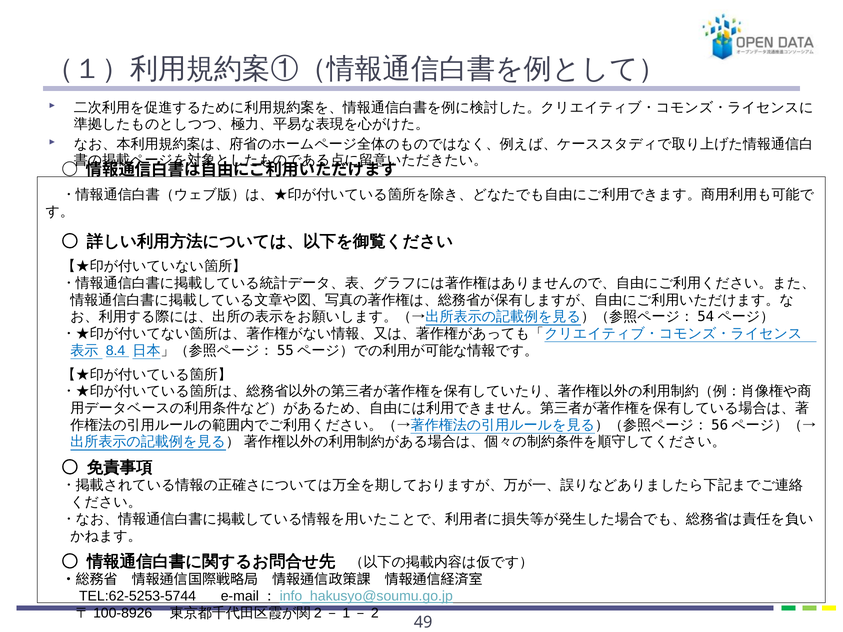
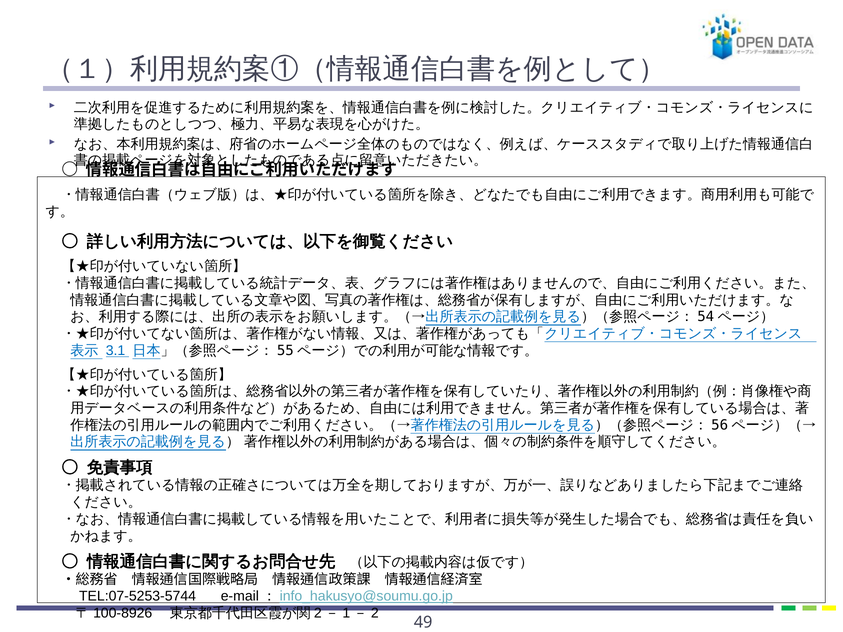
8.4: 8.4 -> 3.1 (116, 351)
TEL:62-5253-5744: TEL:62-5253-5744 -> TEL:07-5253-5744 (138, 597)
